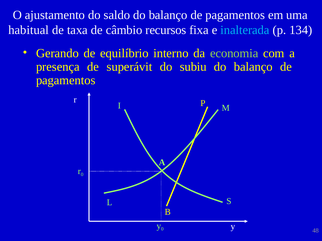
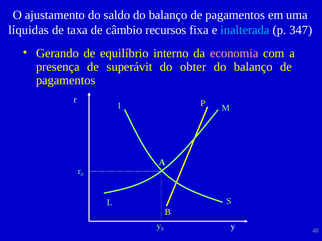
habitual: habitual -> líquidas (29, 30)
134: 134 -> 347 (301, 30)
economia colour: light green -> pink (234, 53)
subiu: subiu -> obter (193, 67)
